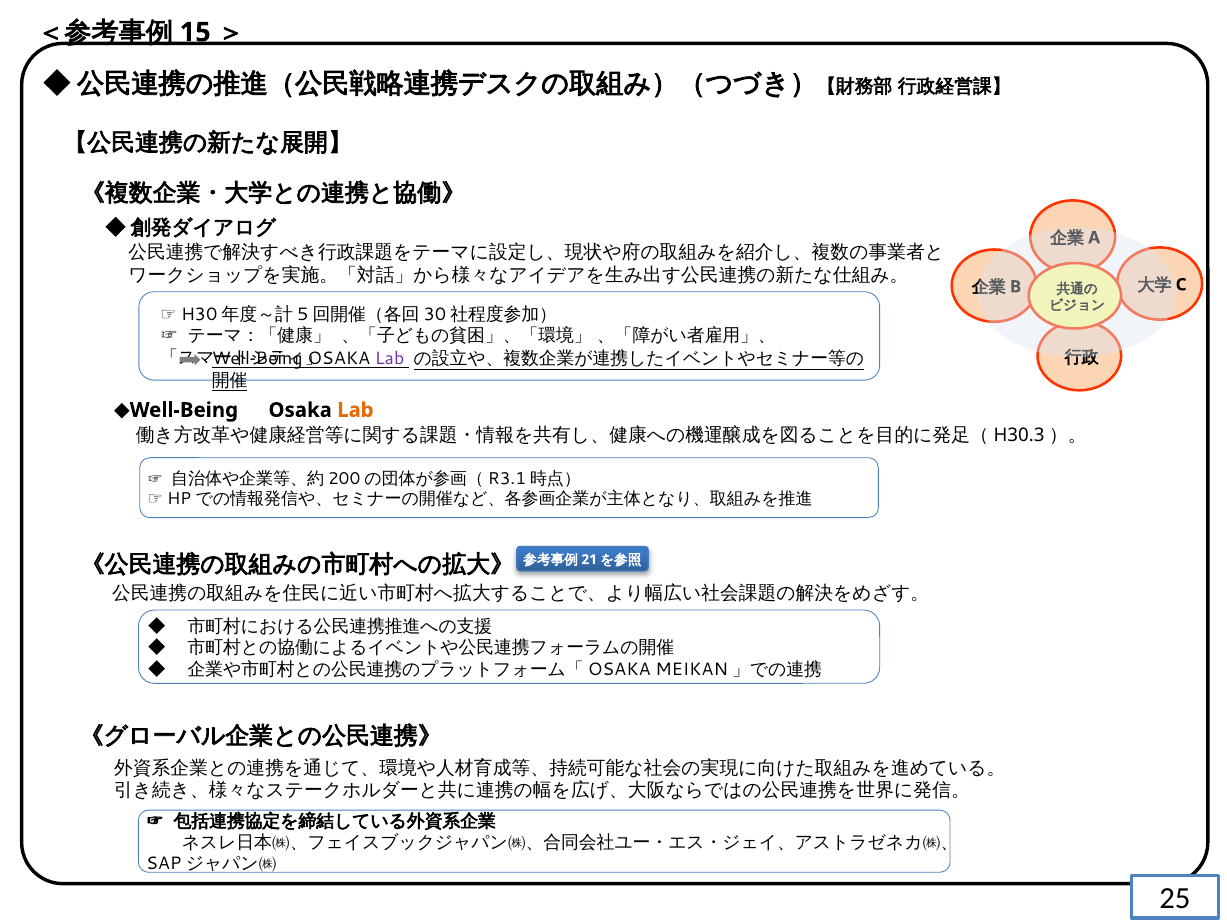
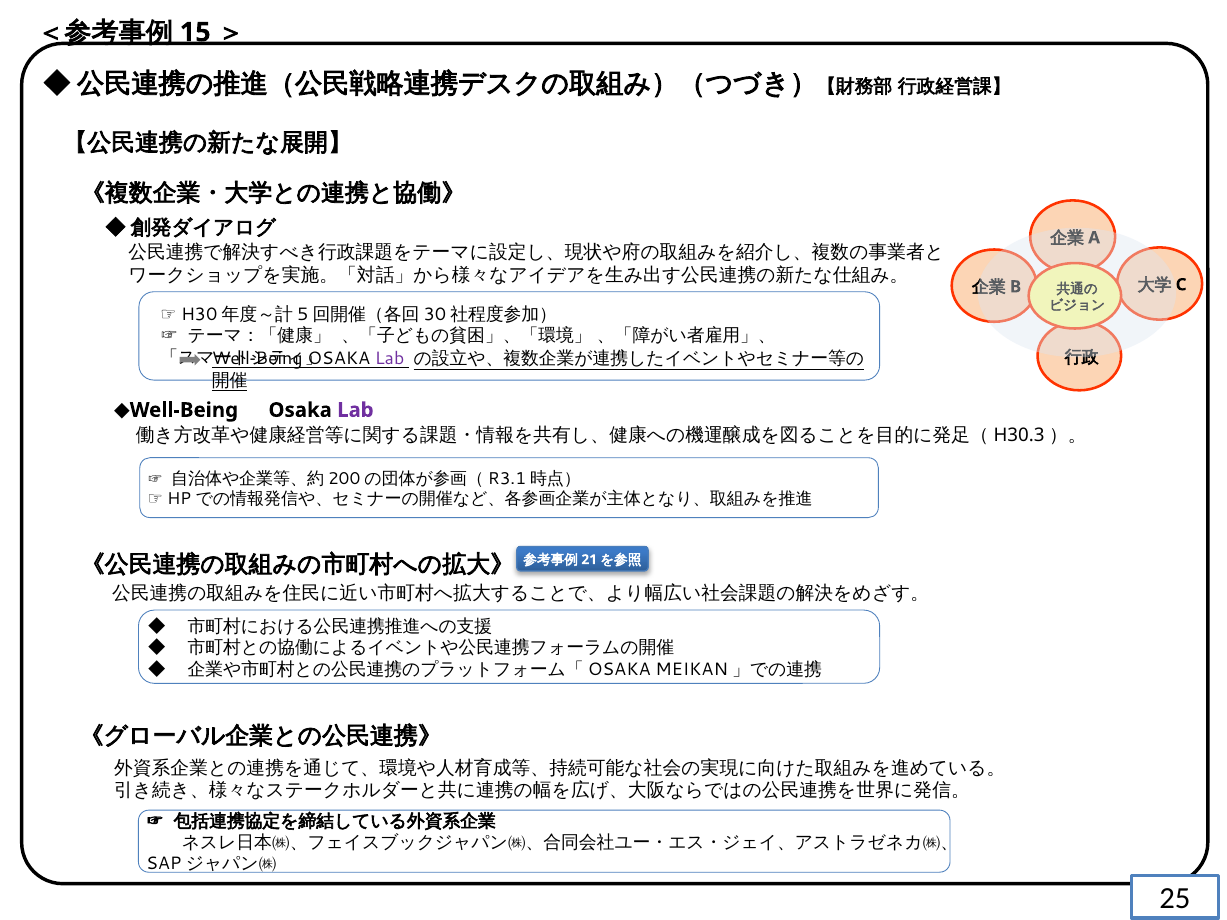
Lab colour: orange -> purple (355, 410)
